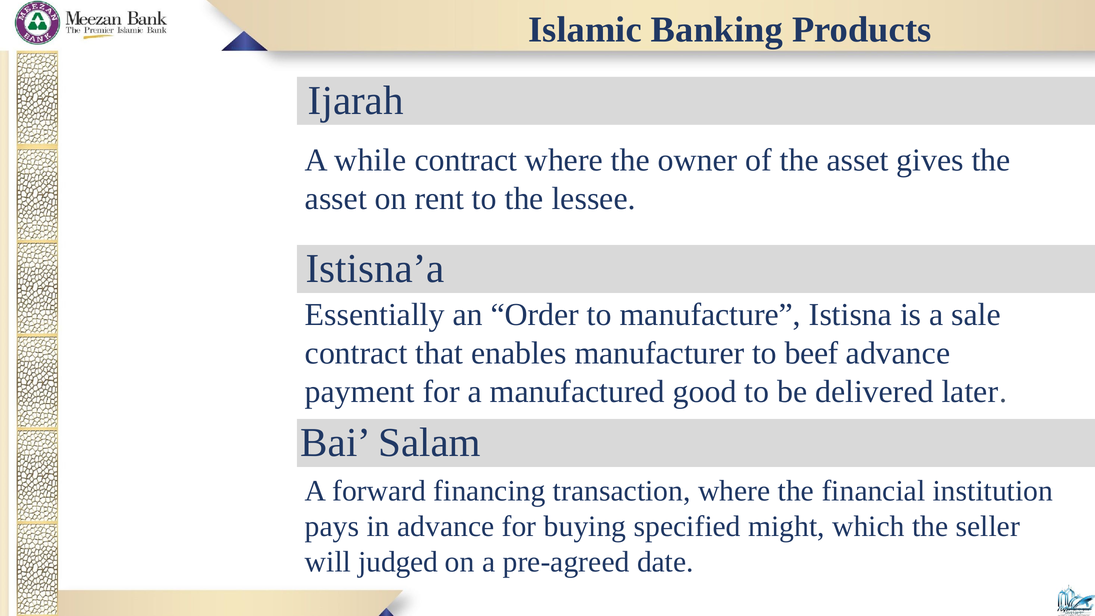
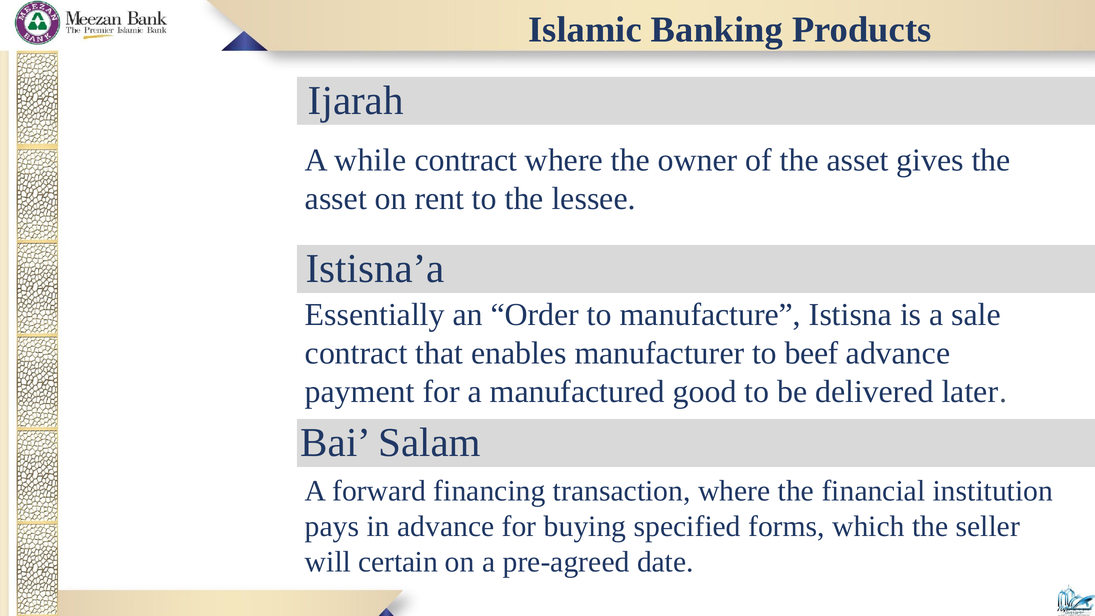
might: might -> forms (786, 526)
judged: judged -> certain (398, 562)
